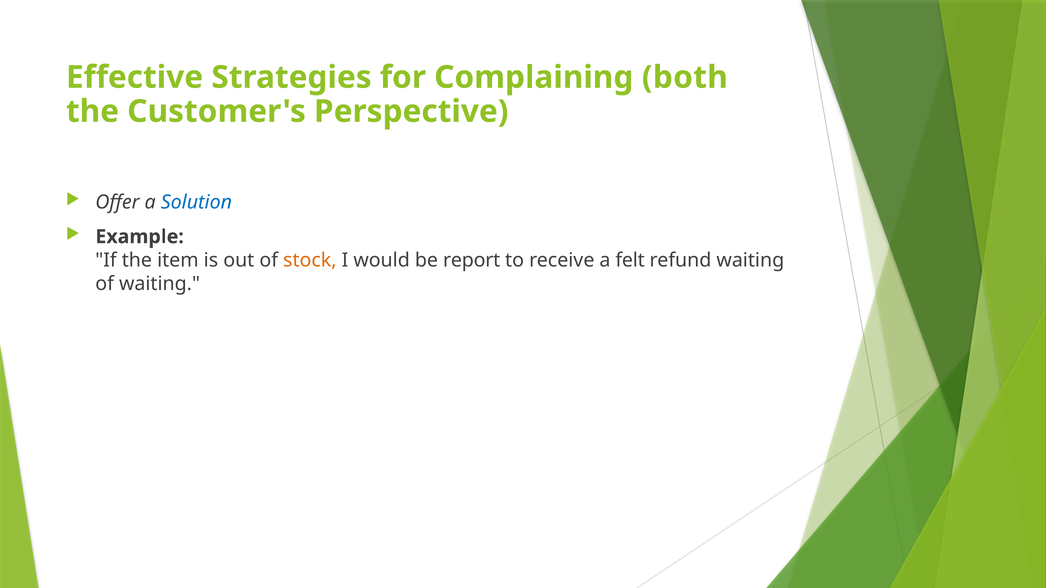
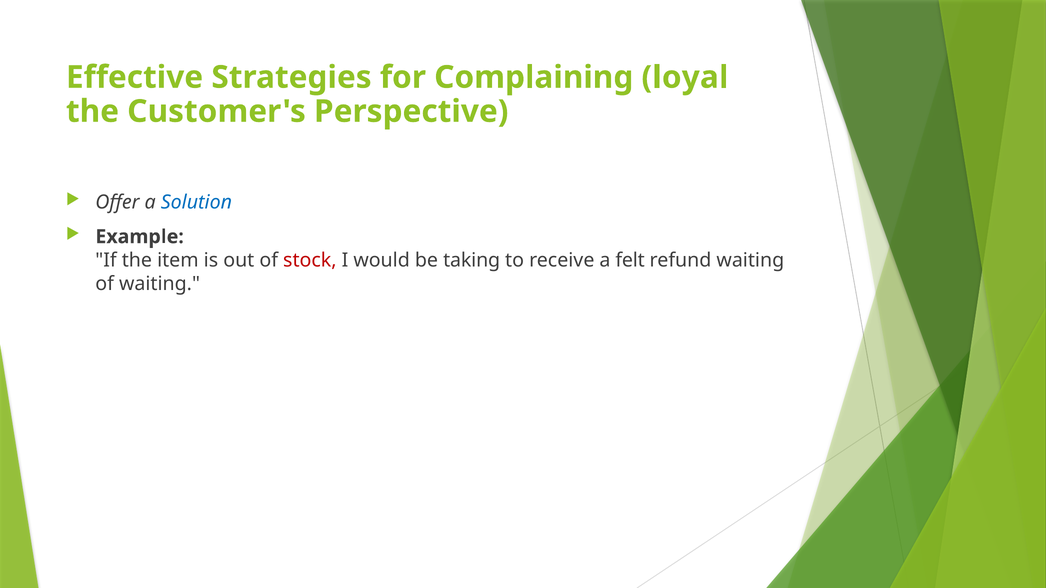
both: both -> loyal (685, 77)
stock colour: orange -> red (310, 260)
report: report -> taking (472, 260)
